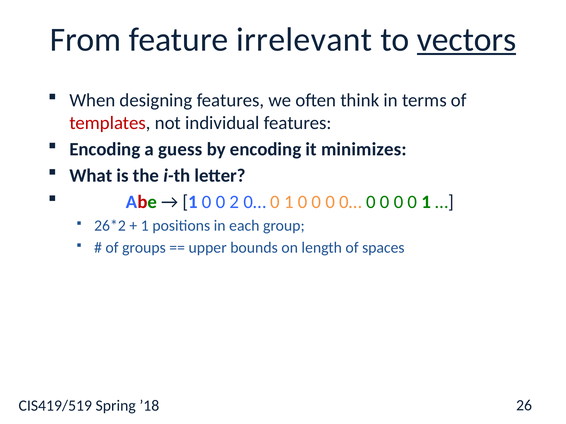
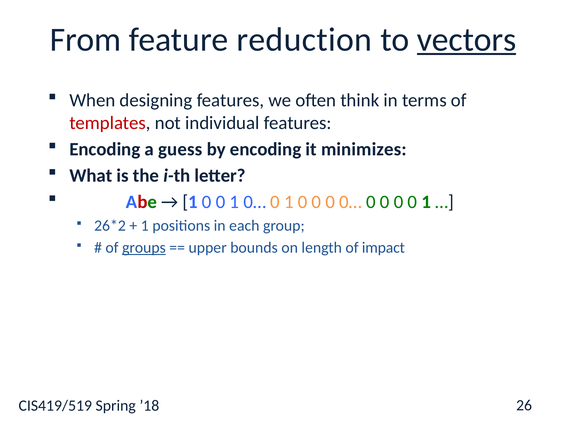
irrelevant: irrelevant -> reduction (304, 40)
1 0 0 2: 2 -> 1 (234, 202)
groups underline: none -> present (144, 248)
spaces: spaces -> impact (383, 248)
